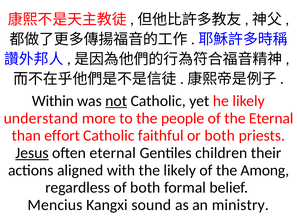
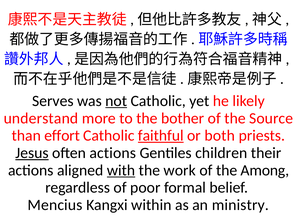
Within: Within -> Serves (53, 101)
people: people -> bother (183, 118)
the Eternal: Eternal -> Source (271, 118)
faithful underline: none -> present (161, 135)
often eternal: eternal -> actions (113, 153)
with underline: none -> present (121, 170)
the likely: likely -> work (180, 170)
of both: both -> poor (145, 187)
sound: sound -> within (151, 205)
